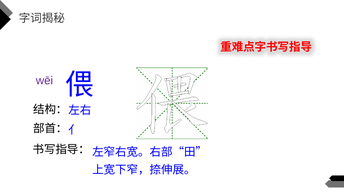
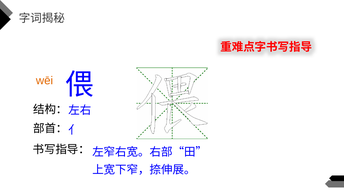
wēi colour: purple -> orange (44, 81)
